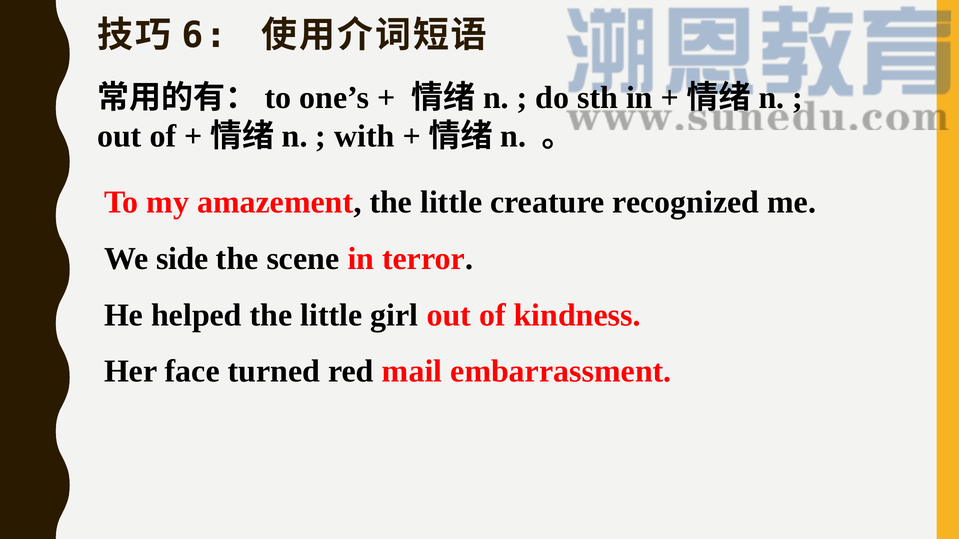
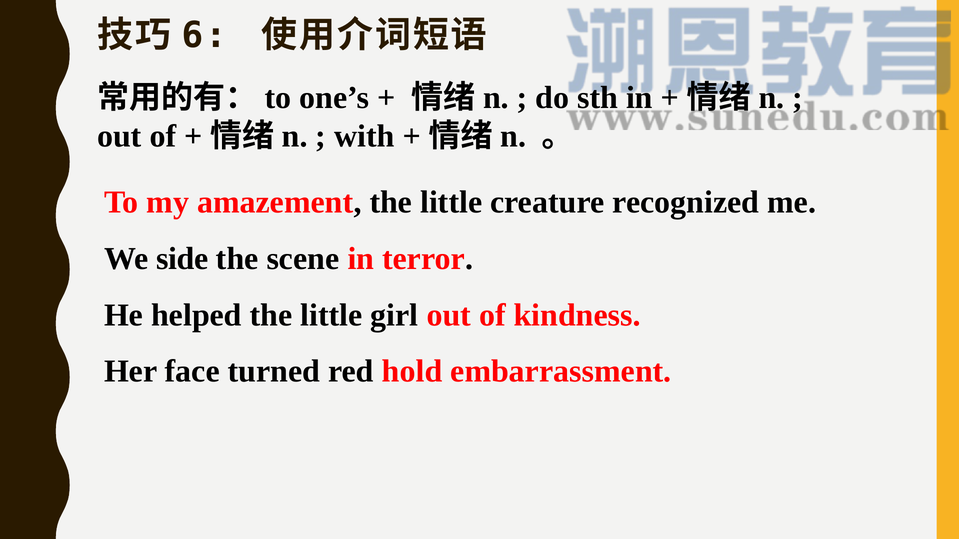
mail: mail -> hold (412, 372)
